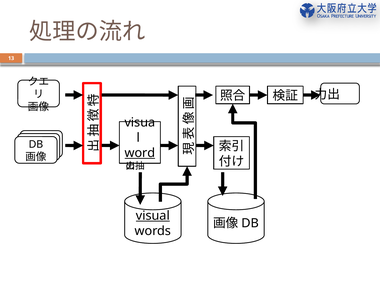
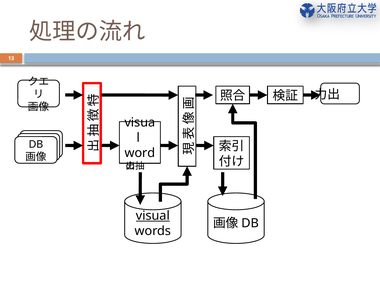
word underline: present -> none (140, 153)
